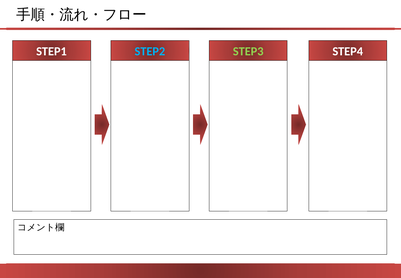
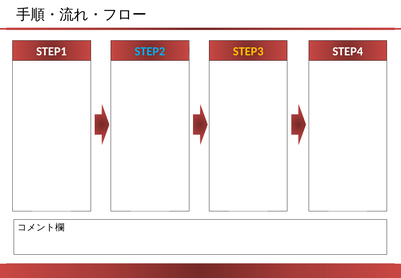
STEP3 colour: light green -> yellow (248, 51)
